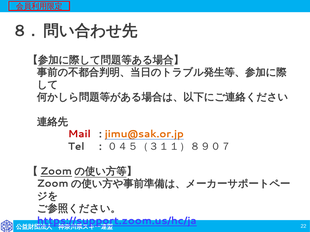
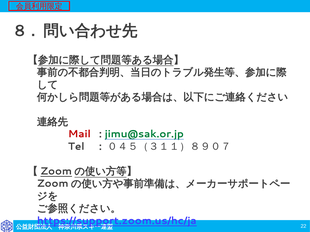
jimu@sak.or.jp colour: orange -> green (144, 134)
